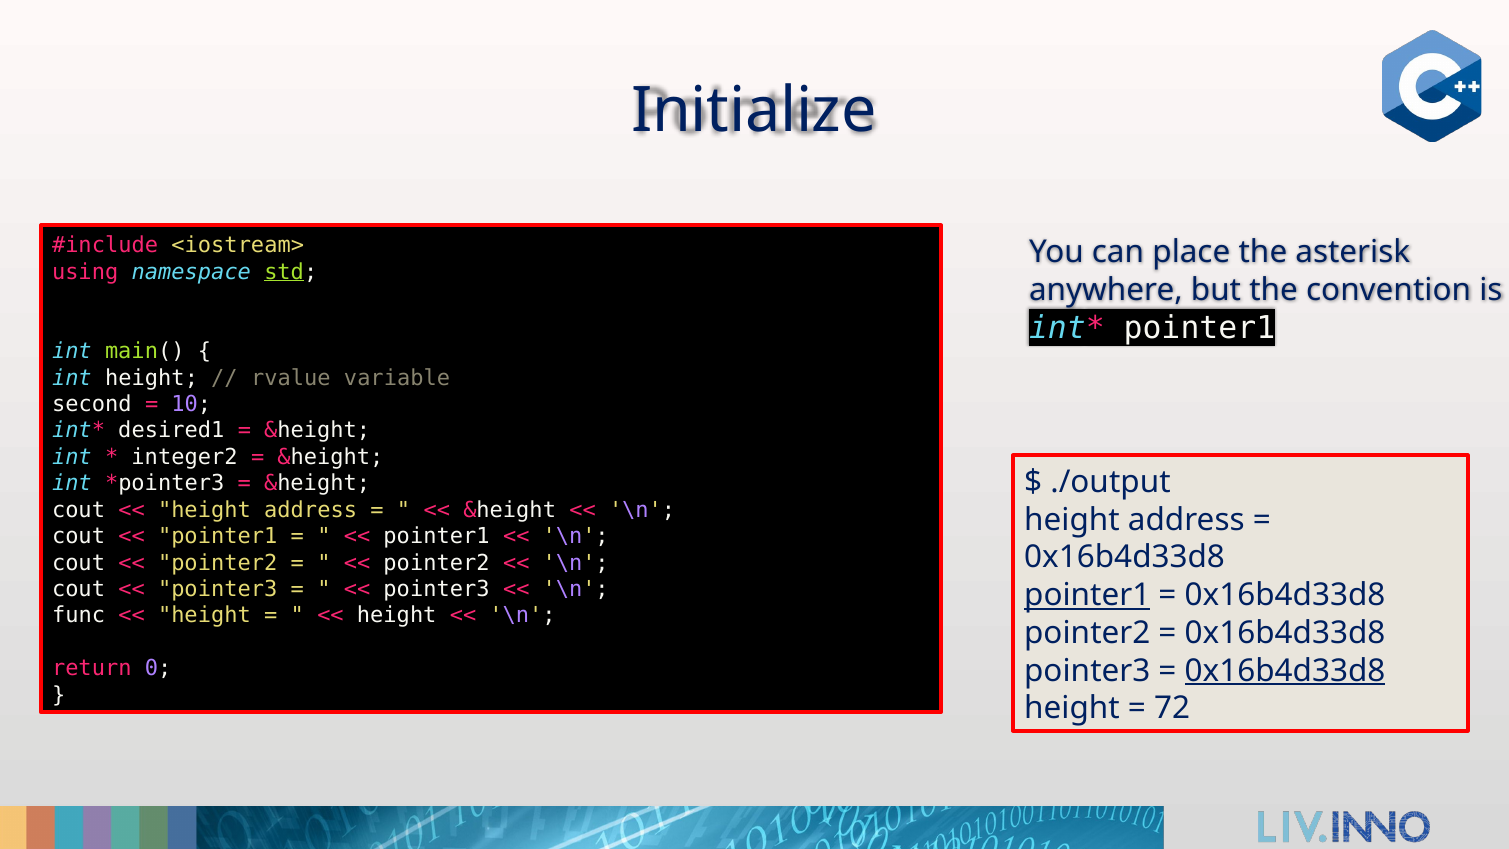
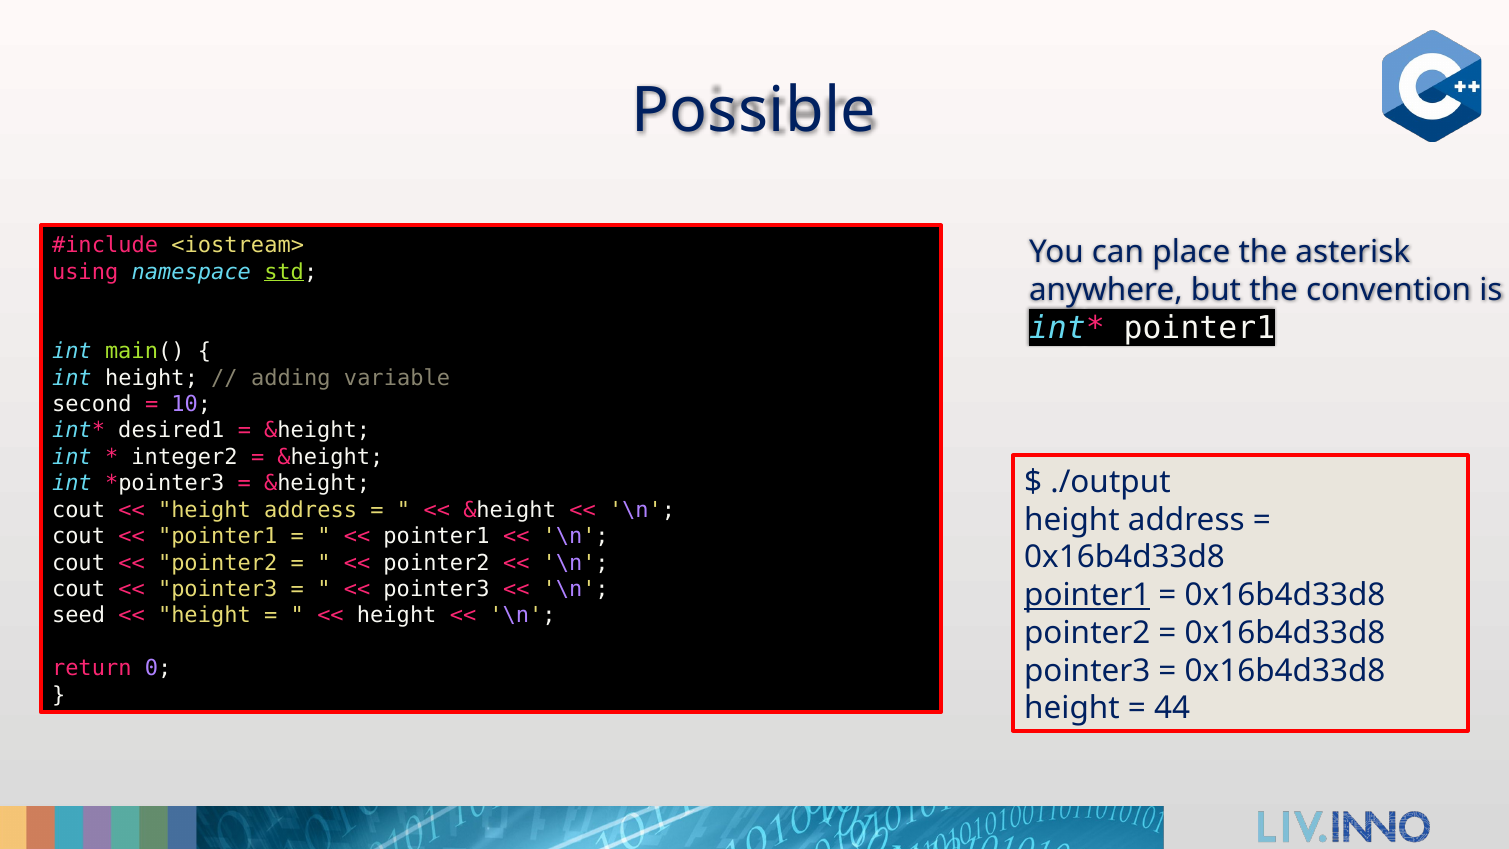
Initialize: Initialize -> Possible (754, 111)
rvalue: rvalue -> adding (291, 378)
func: func -> seed (79, 616)
0x16b4d33d8 underline: present -> none (1285, 671)
72: 72 -> 44 (1172, 708)
